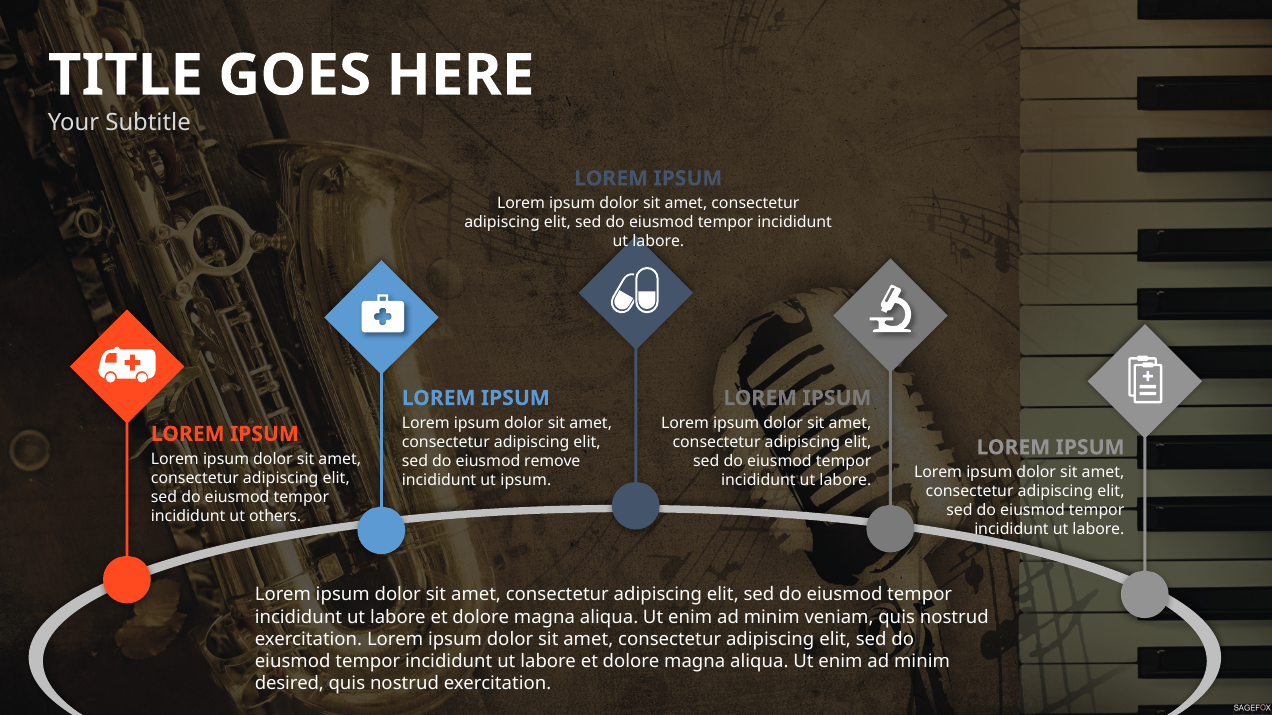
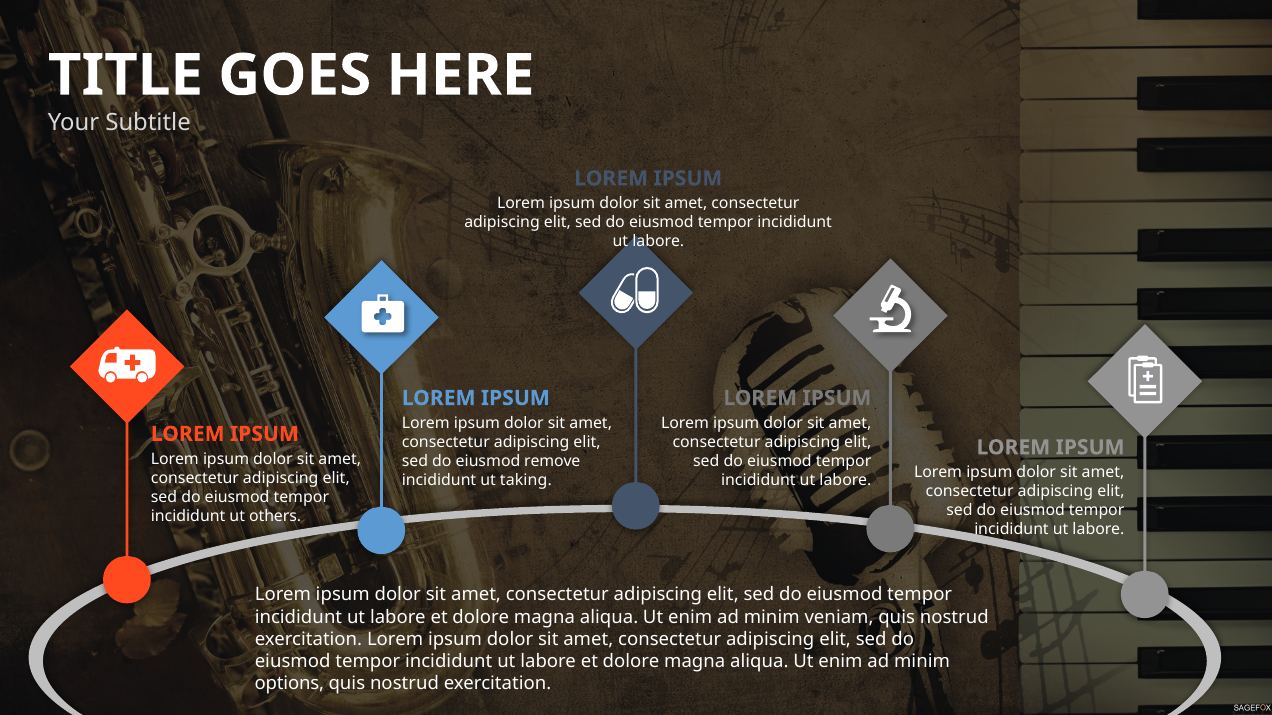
ut ipsum: ipsum -> taking (526, 481)
desired: desired -> options (289, 684)
